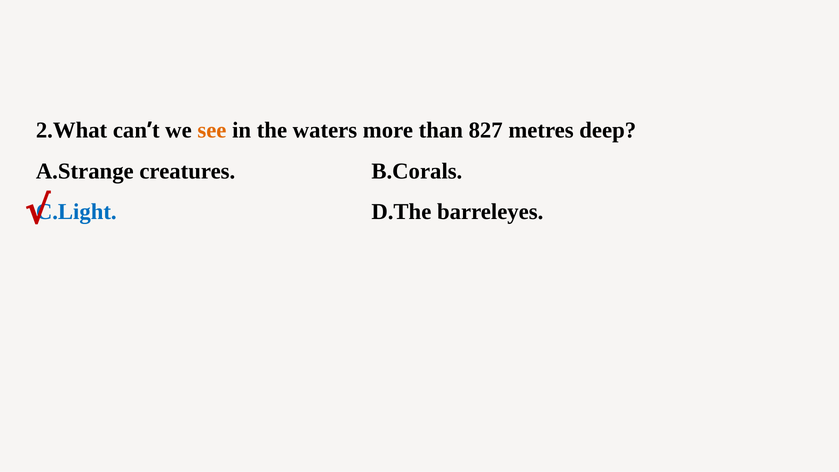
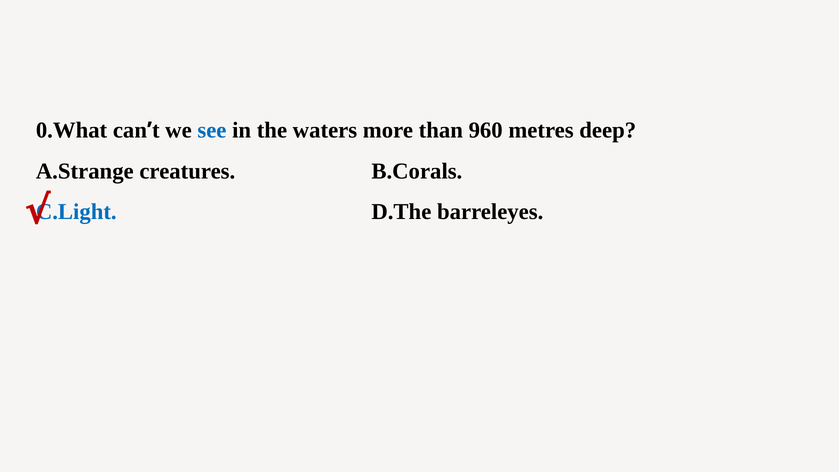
2.What: 2.What -> 0.What (72, 130)
see colour: orange -> blue (212, 130)
827: 827 -> 960 (486, 130)
